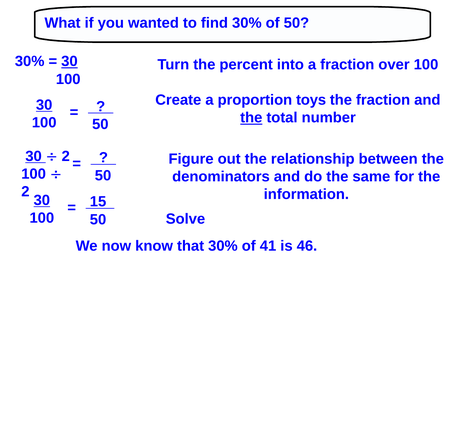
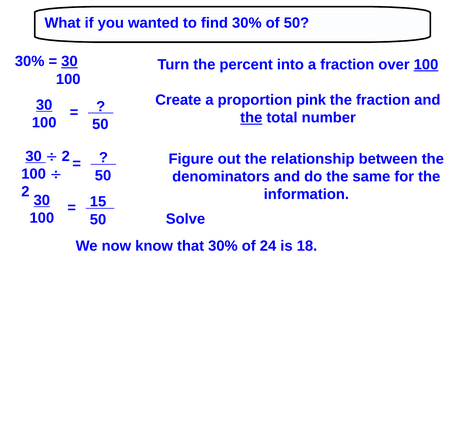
100 underline: none -> present (426, 65)
toys: toys -> pink (311, 100)
41: 41 -> 24 (268, 246)
46: 46 -> 18 (307, 246)
